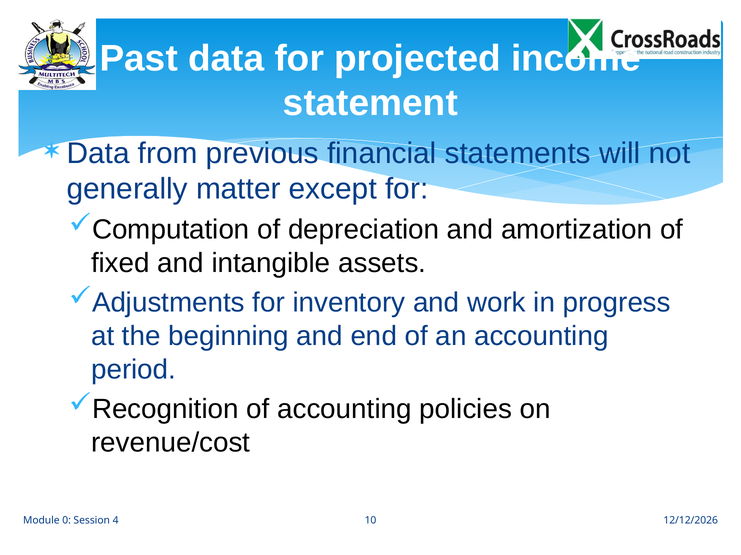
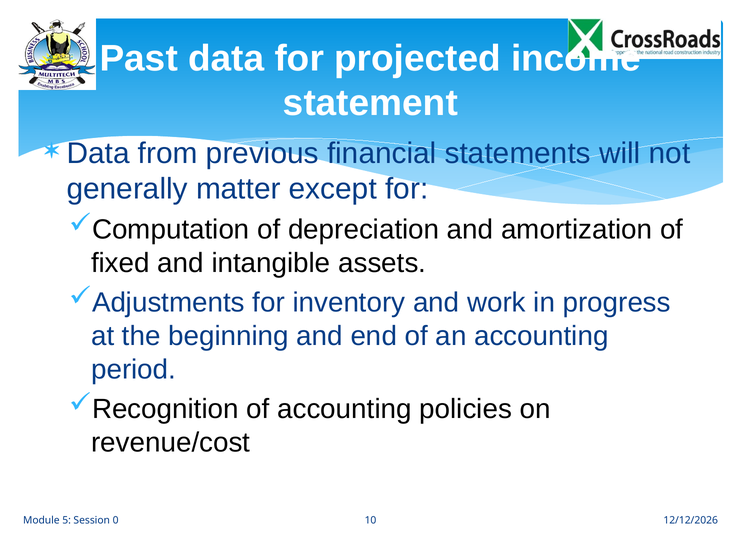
0: 0 -> 5 (67, 521)
4: 4 -> 0 (116, 521)
